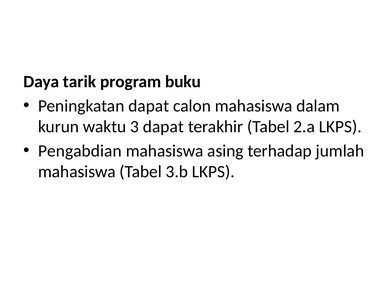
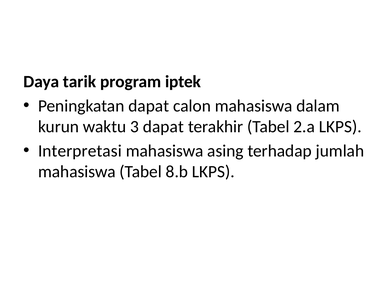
buku: buku -> iptek (183, 82)
Pengabdian: Pengabdian -> Interpretasi (80, 151)
3.b: 3.b -> 8.b (177, 172)
